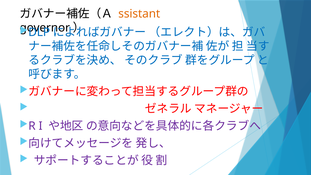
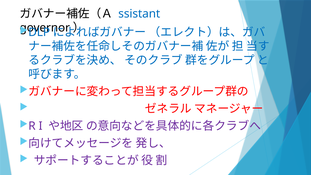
ssistant colour: orange -> blue (139, 14)
